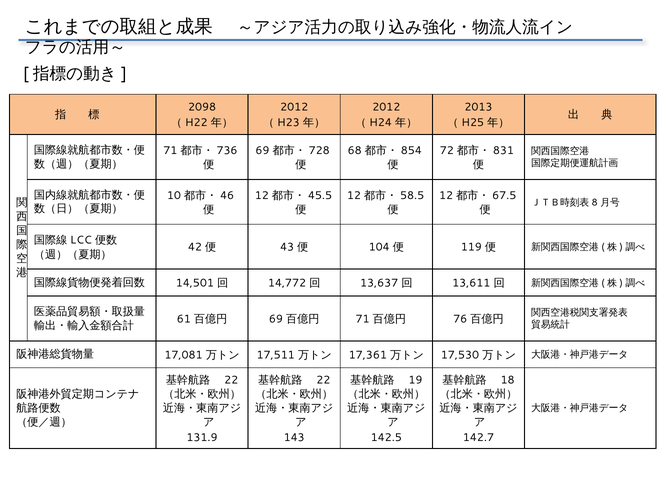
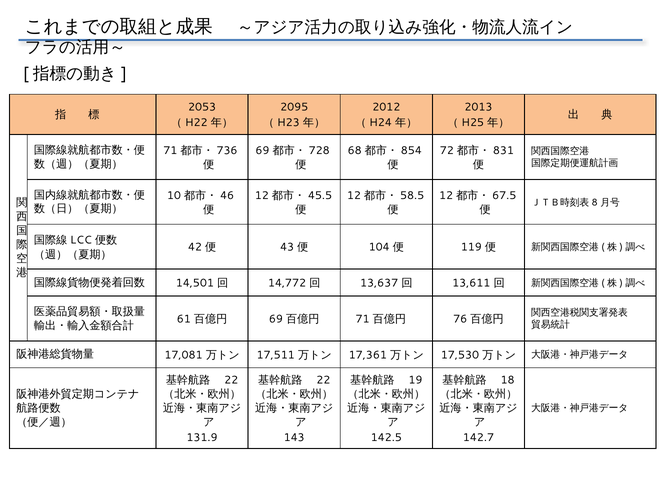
2098: 2098 -> 2053 (202, 107)
2012: 2012 -> 2095 (294, 107)
